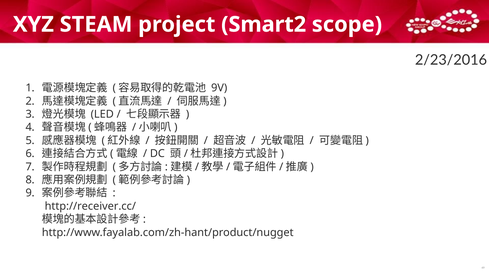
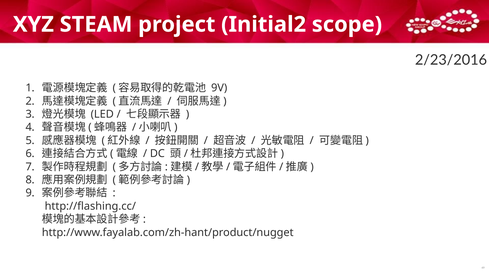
Smart2: Smart2 -> Initial2 (264, 24)
http://receiver.cc/: http://receiver.cc/ -> http://flashing.cc/ (90, 206)
